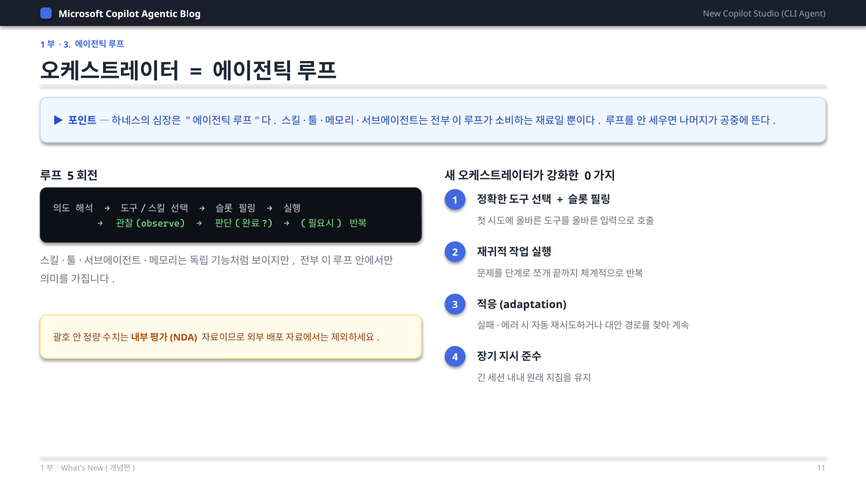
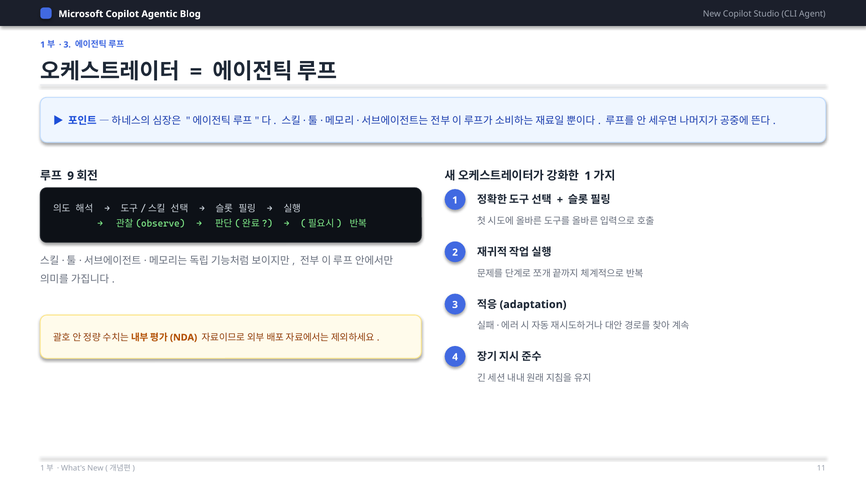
5: 5 -> 9 (71, 176)
0: 0 -> 1 (588, 176)
